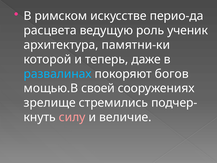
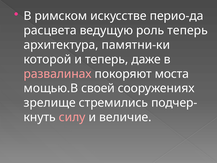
роль ученик: ученик -> теперь (188, 30)
развалинах colour: light blue -> pink (58, 74)
богов: богов -> моста (172, 74)
